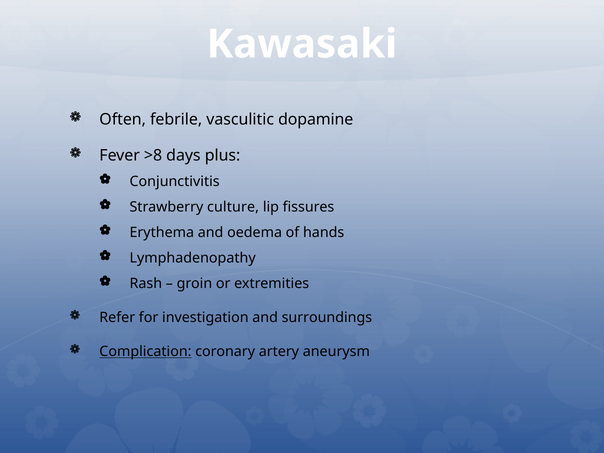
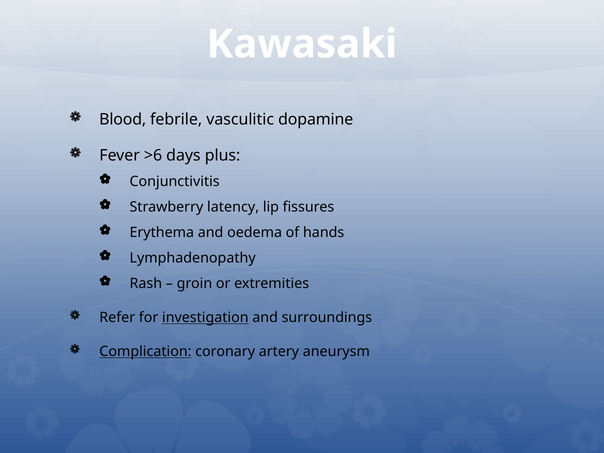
Often: Often -> Blood (123, 119)
>8: >8 -> >6 (153, 155)
culture: culture -> latency (233, 207)
investigation underline: none -> present (205, 318)
